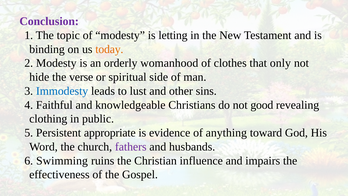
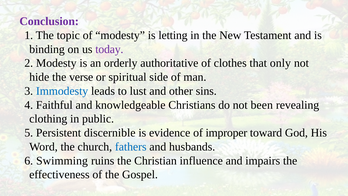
today colour: orange -> purple (109, 49)
womanhood: womanhood -> authoritative (169, 63)
good: good -> been (262, 105)
appropriate: appropriate -> discernible (110, 133)
anything: anything -> improper (226, 133)
fathers colour: purple -> blue (131, 147)
